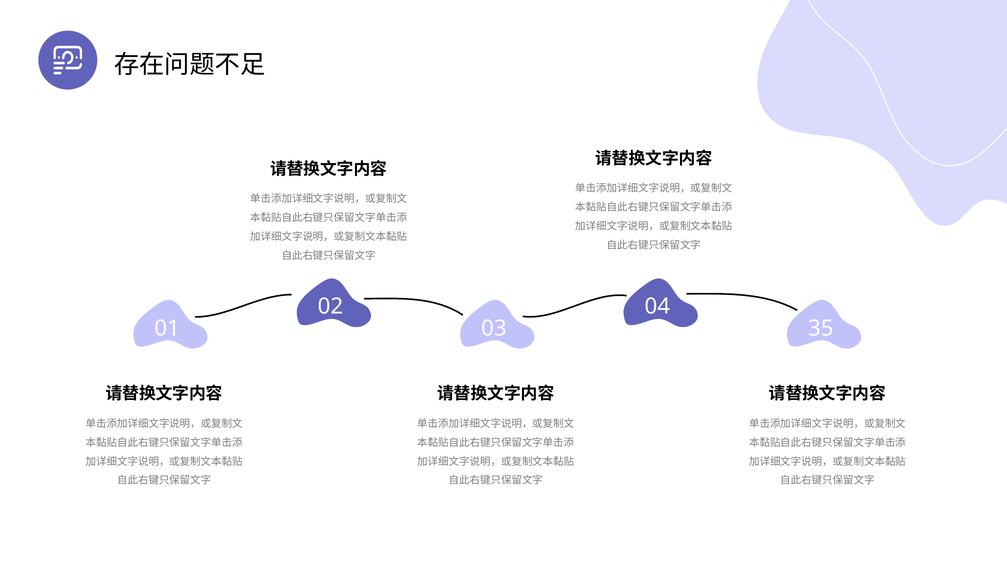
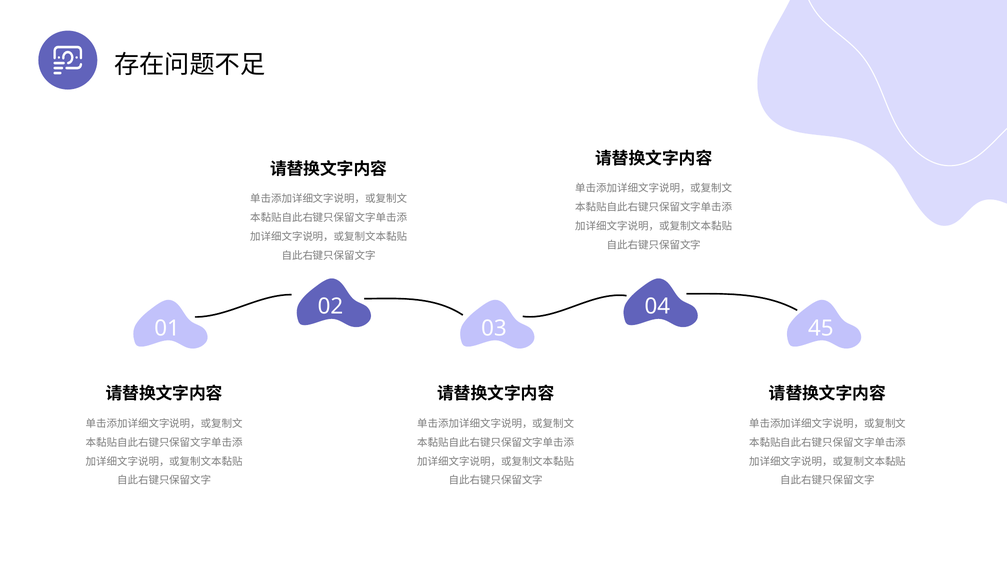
35: 35 -> 45 (821, 328)
